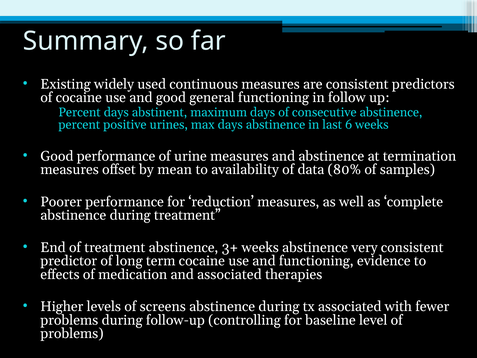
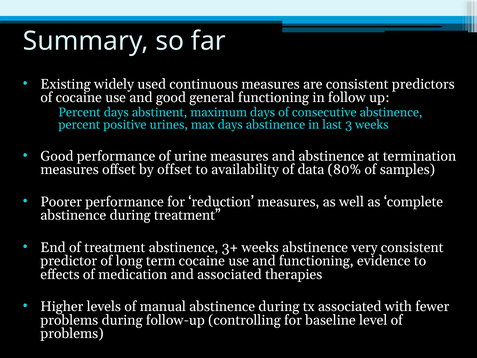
6: 6 -> 3 (349, 125)
by mean: mean -> offset (175, 169)
screens: screens -> manual (163, 306)
